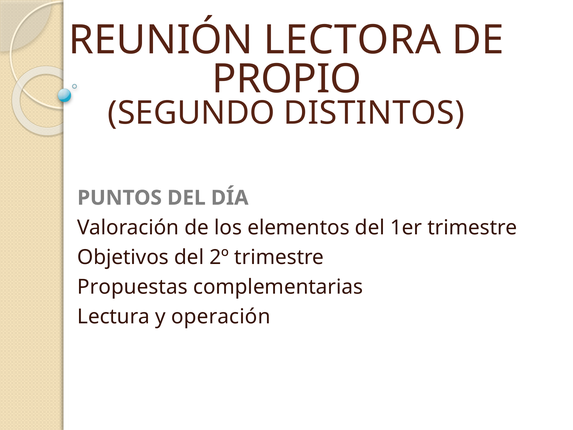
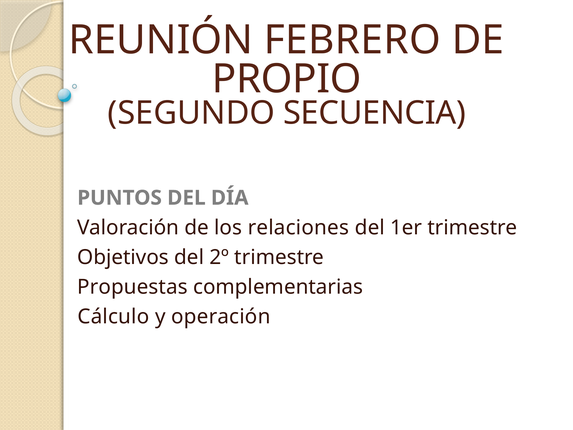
LECTORA: LECTORA -> FEBRERO (352, 40)
DISTINTOS: DISTINTOS -> SECUENCIA (374, 113)
elementos: elementos -> relaciones (298, 227)
Lectura: Lectura -> Cálculo (113, 316)
